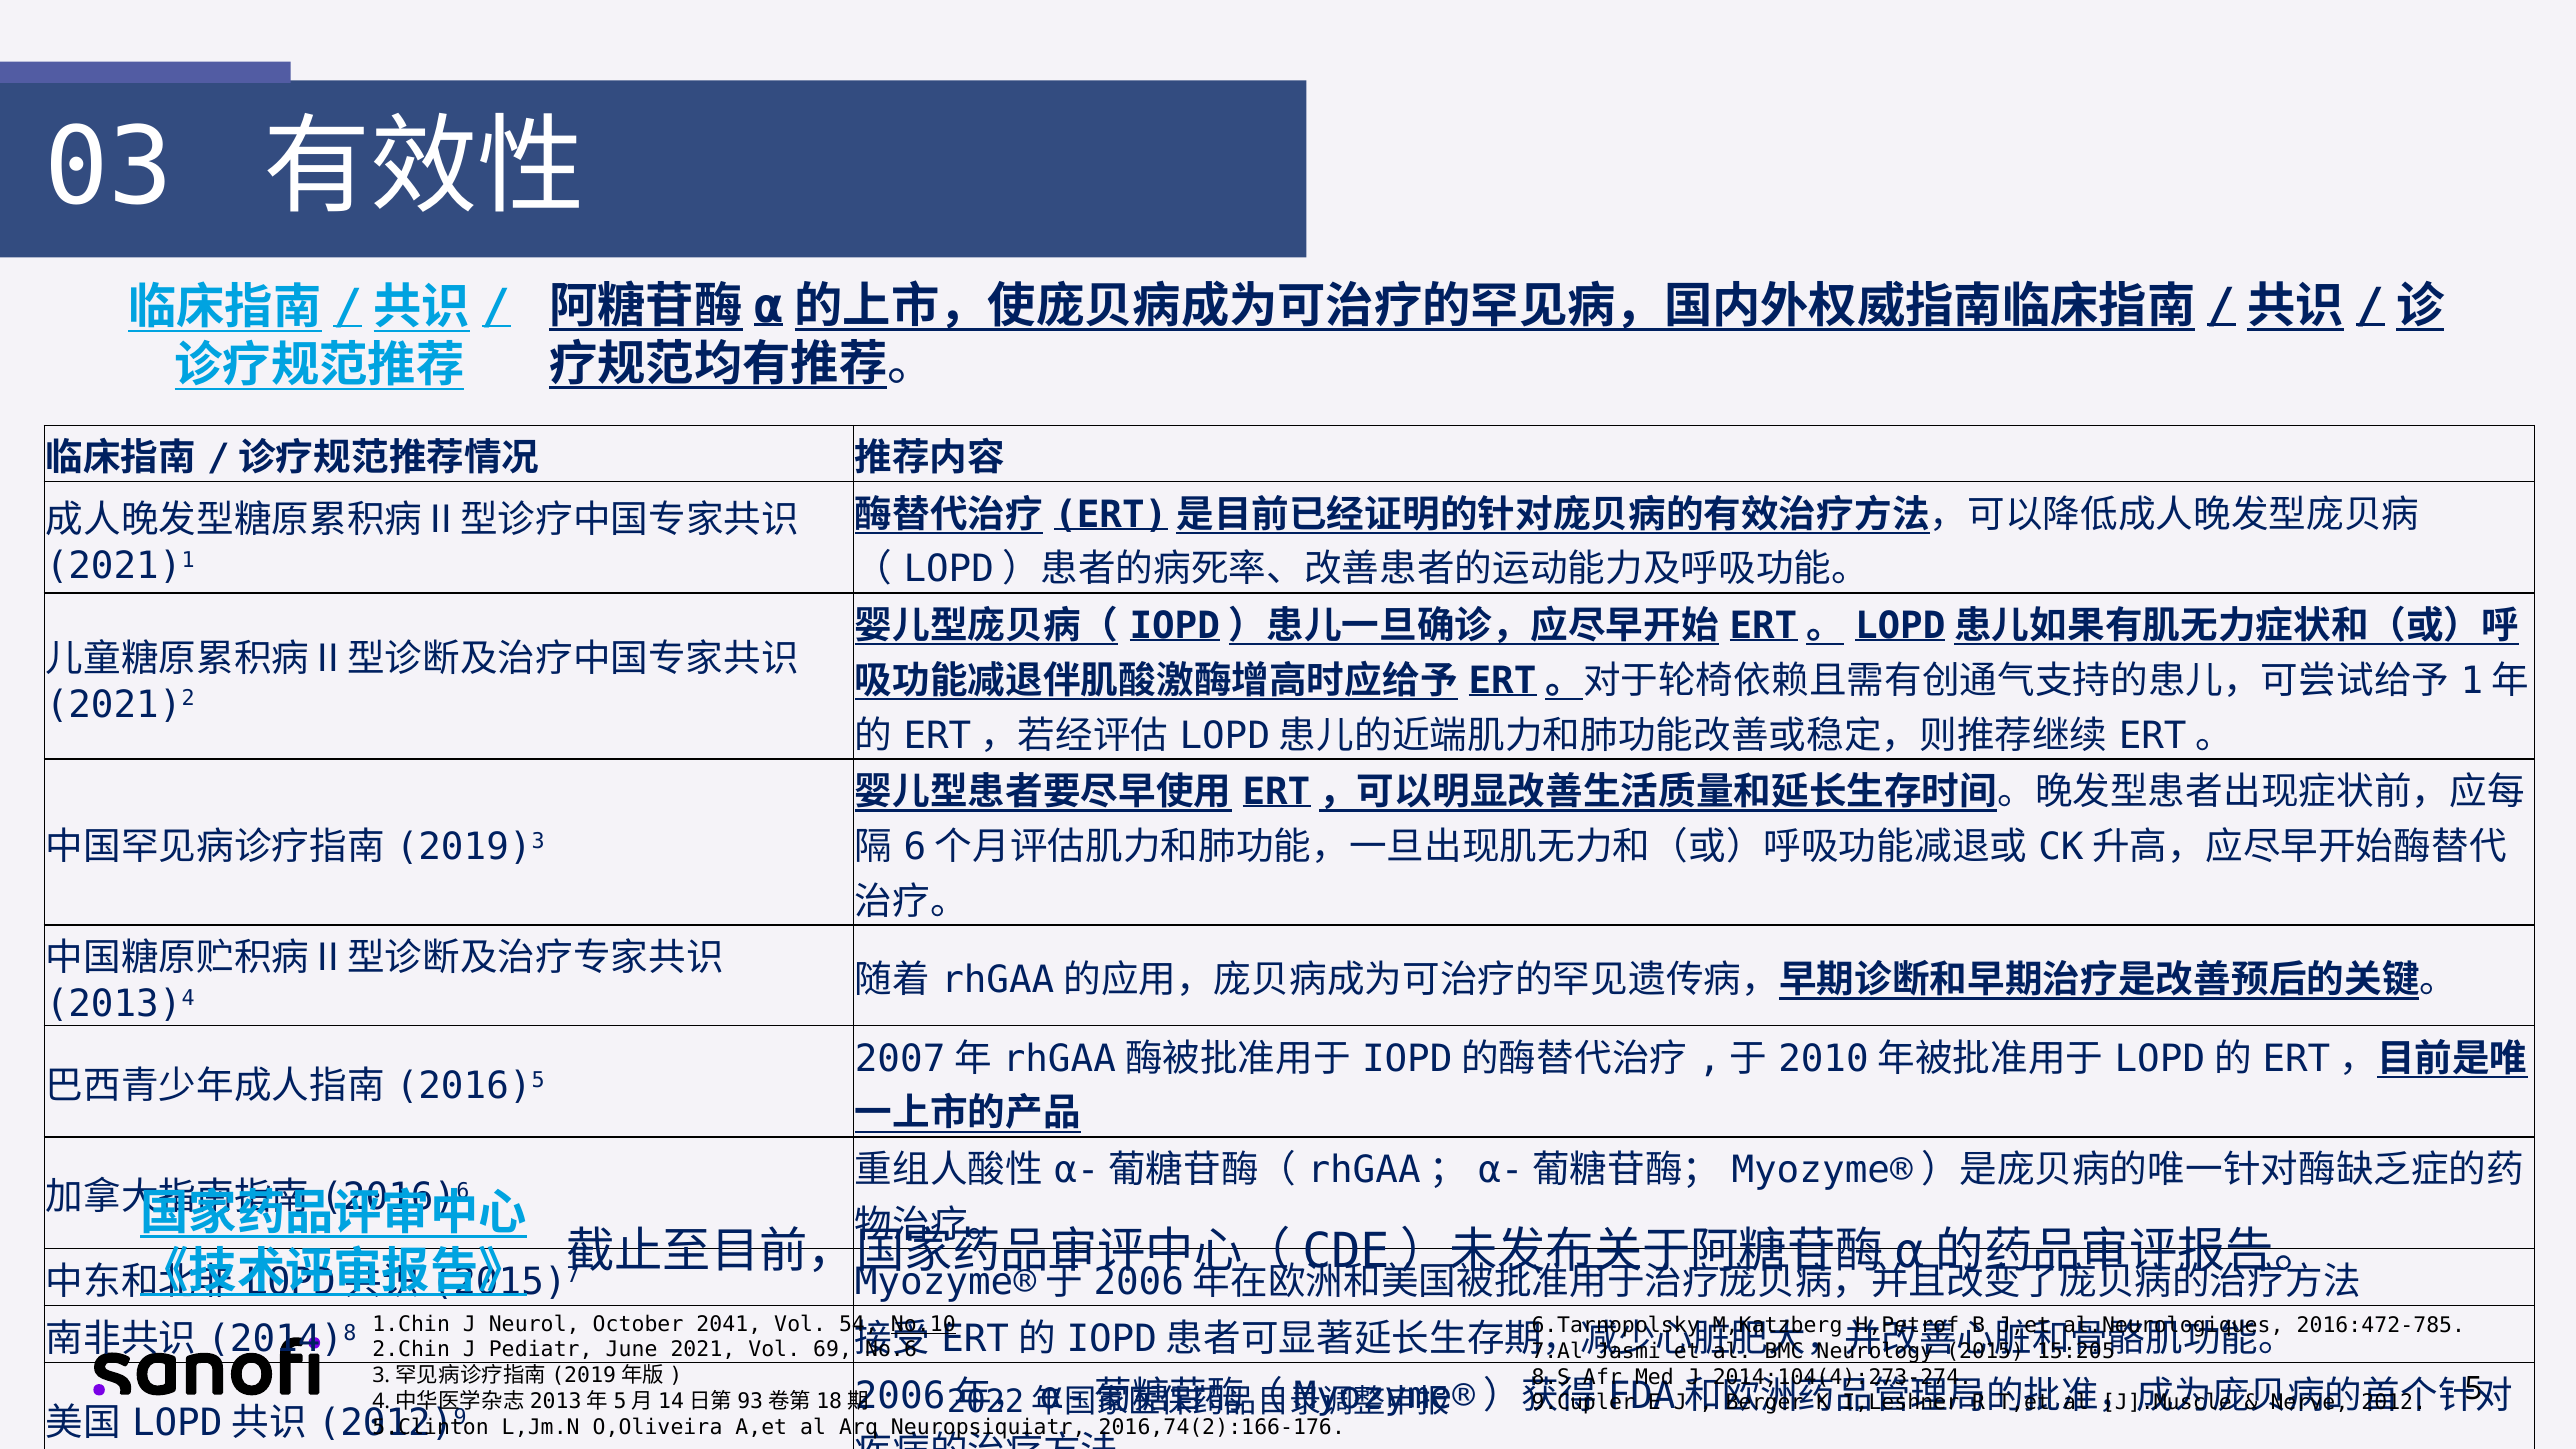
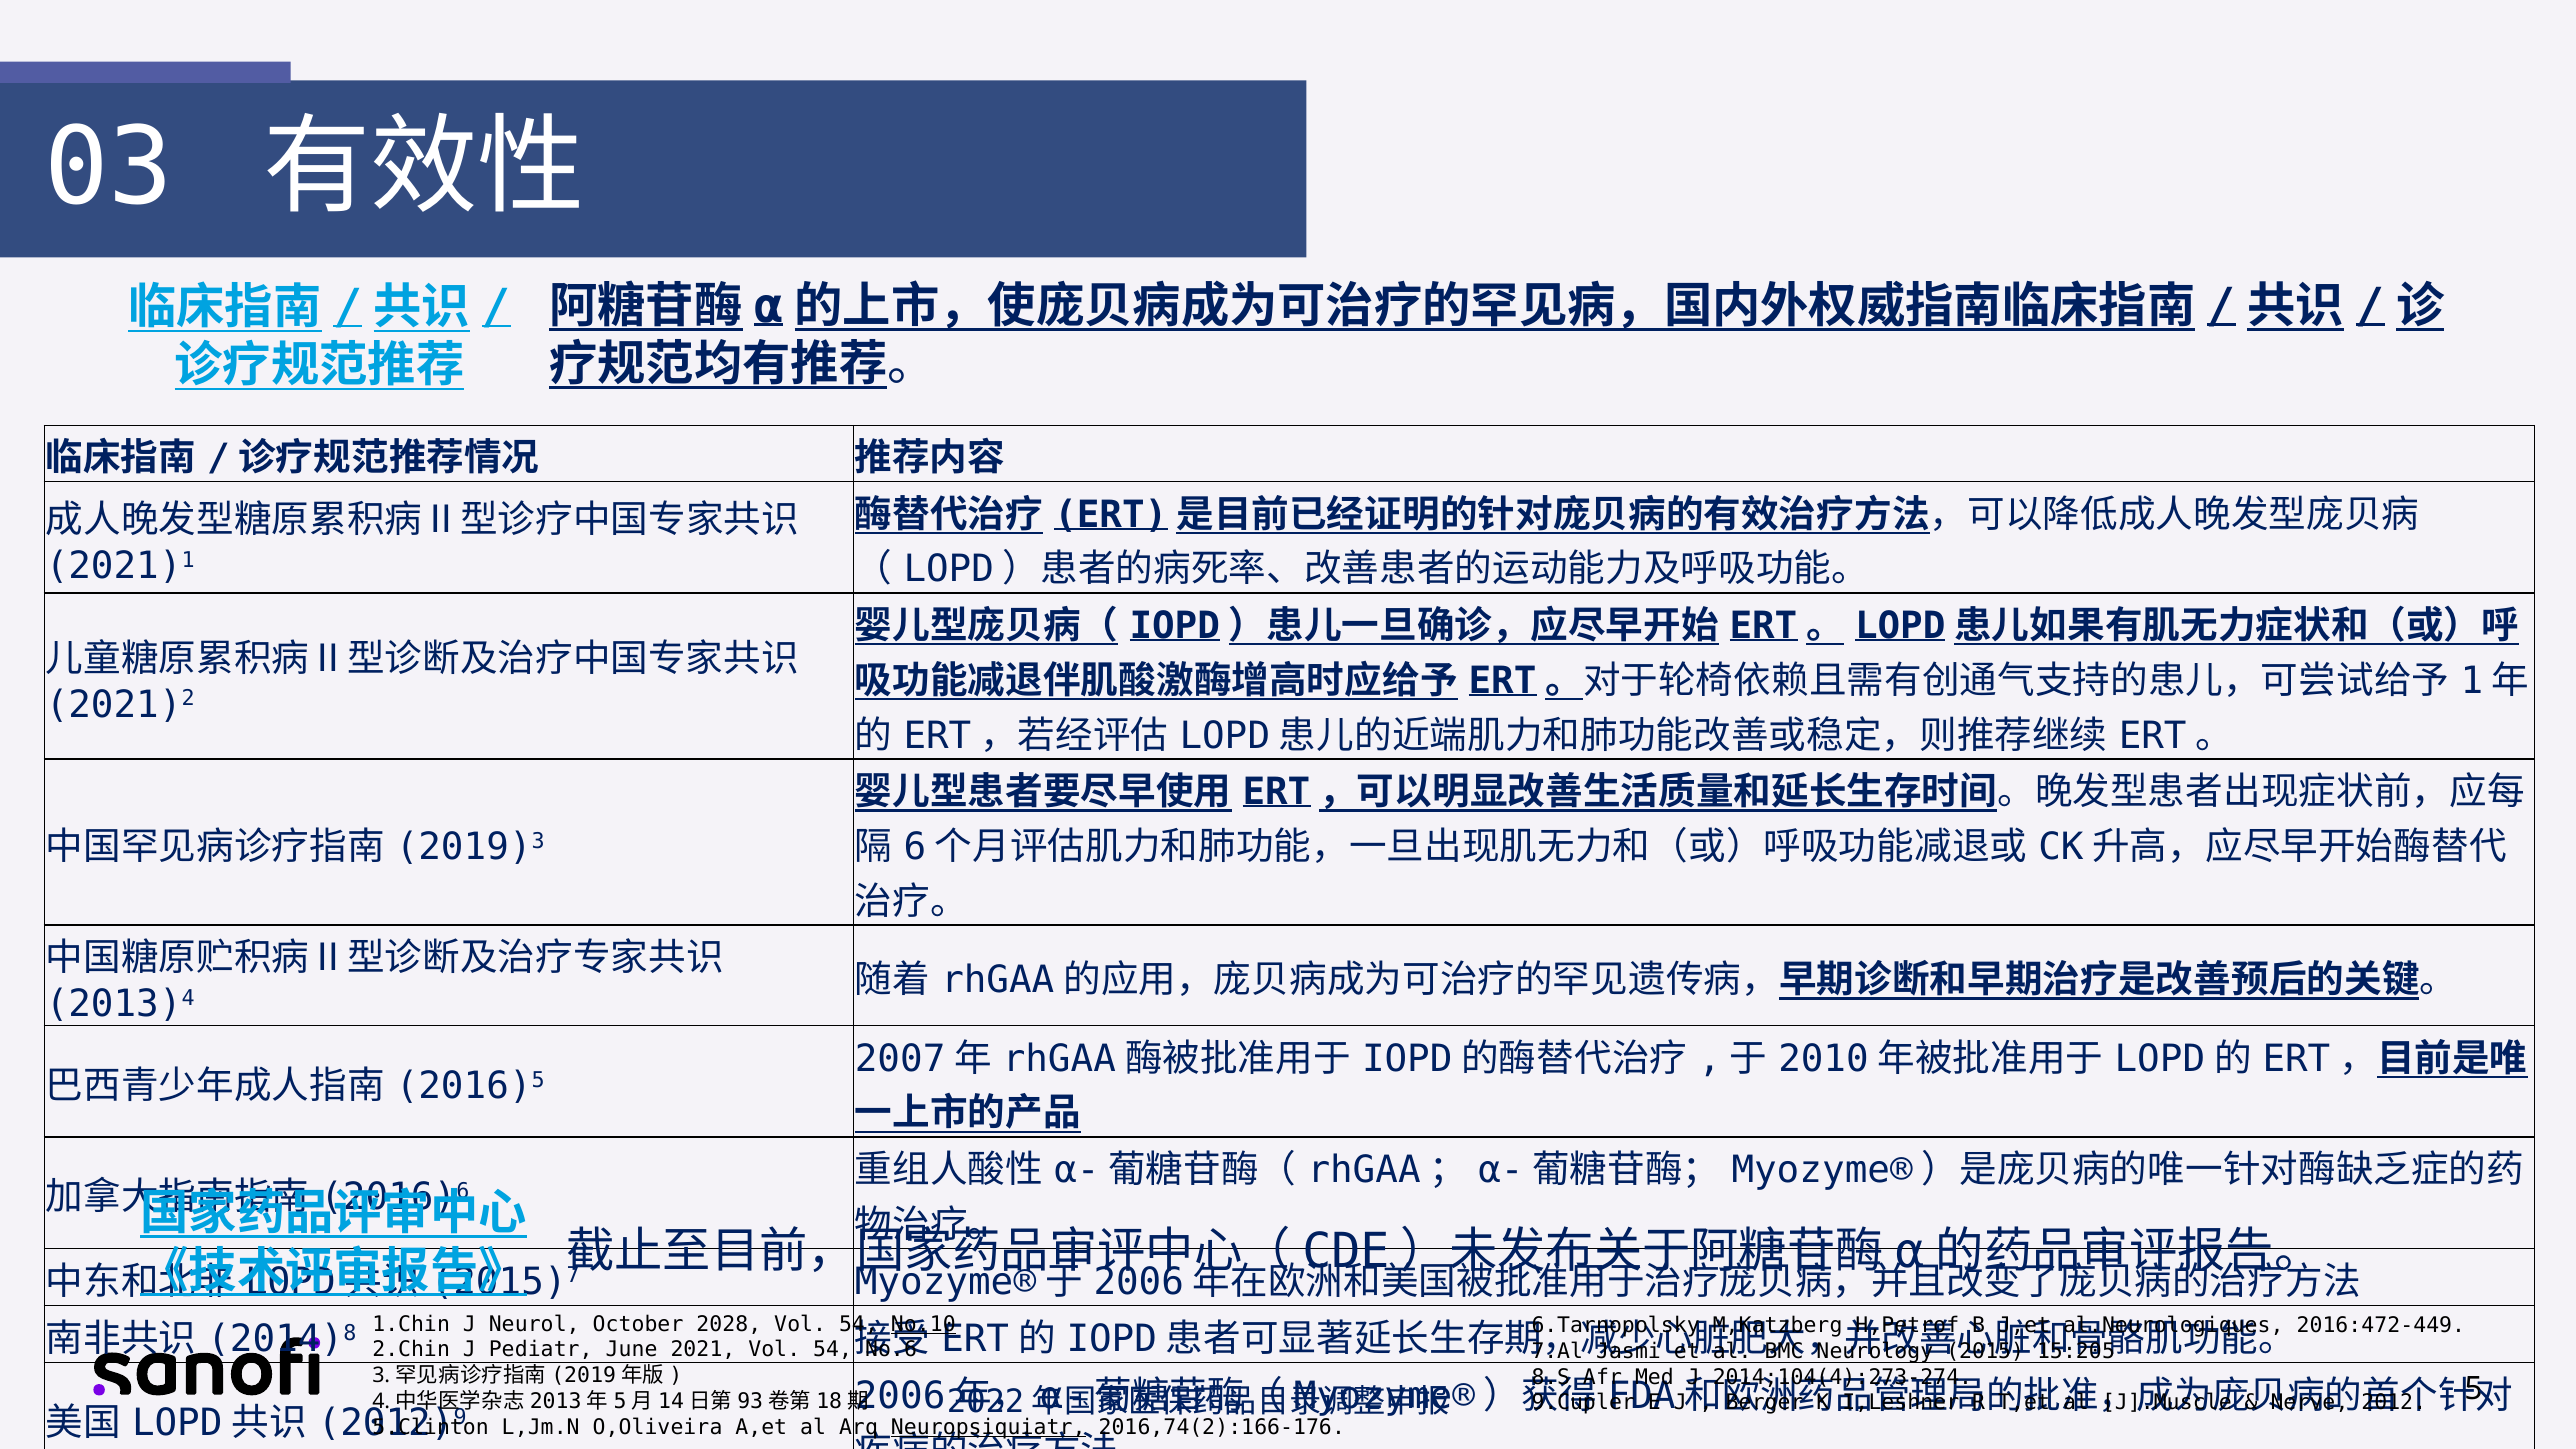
2041: 2041 -> 2028 (729, 1324)
2016:472-785: 2016:472-785 -> 2016:472-449 (2381, 1326)
2021 Vol 69: 69 -> 54 (833, 1350)
Neuropsiquiatr underline: none -> present (988, 1427)
